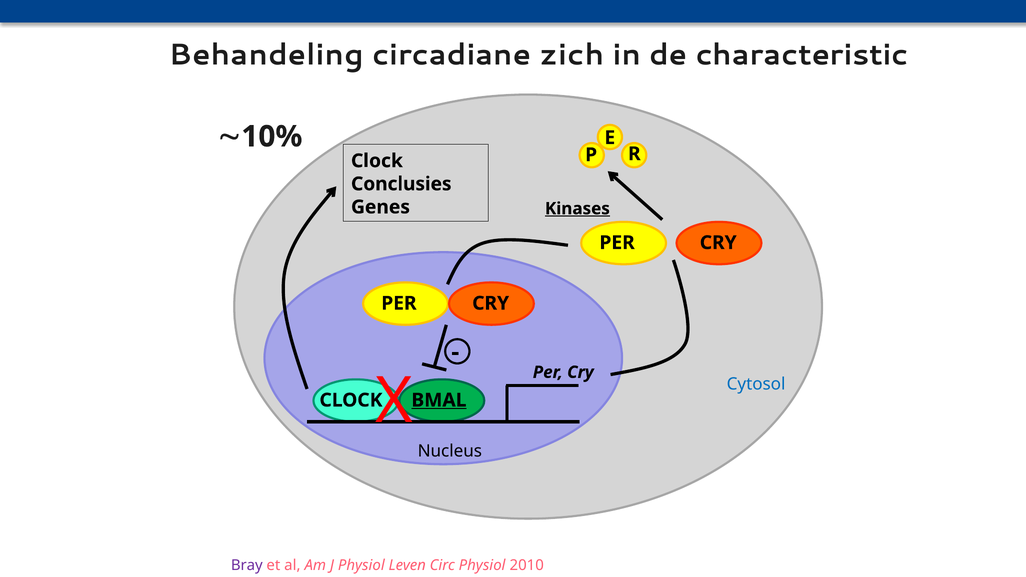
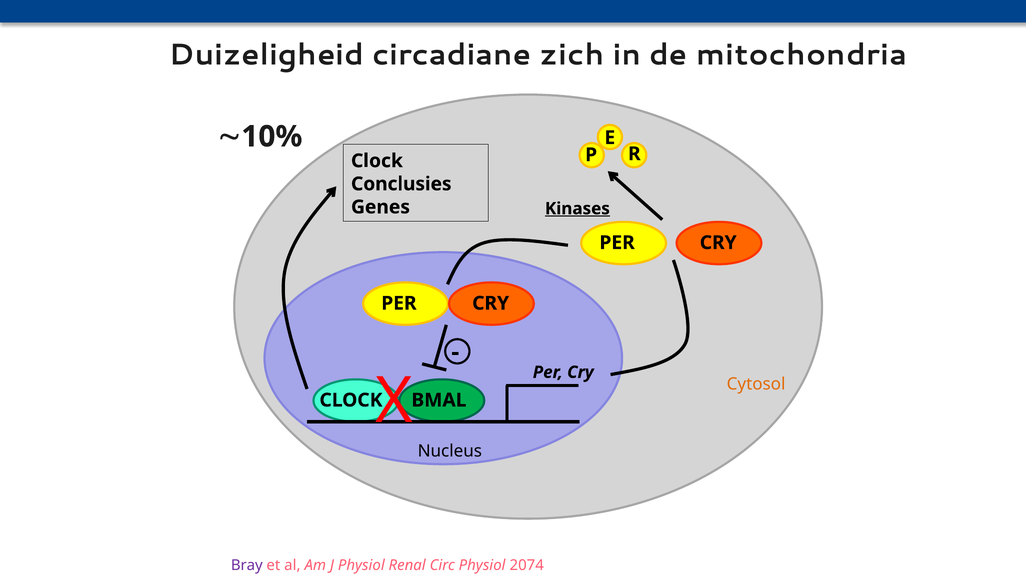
Behandeling: Behandeling -> Duizeligheid (266, 55)
characteristic: characteristic -> mitochondria (802, 55)
Cytosol colour: blue -> orange (756, 384)
BMAL underline: present -> none (439, 400)
Leven: Leven -> Renal (407, 565)
2010: 2010 -> 2074 (527, 565)
